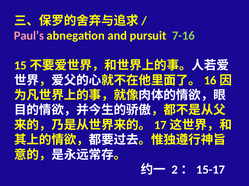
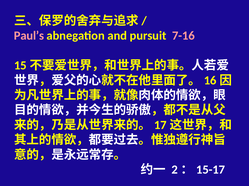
7-16 colour: light green -> pink (183, 36)
